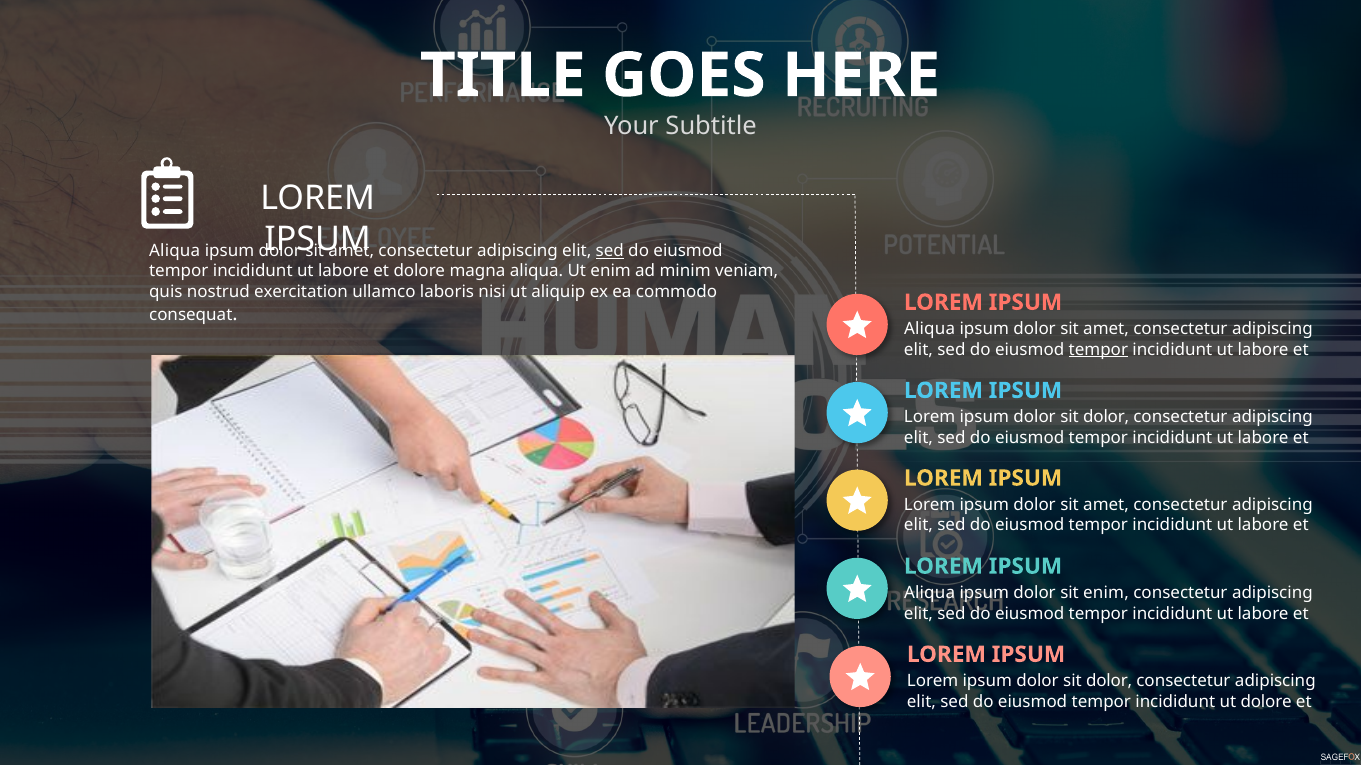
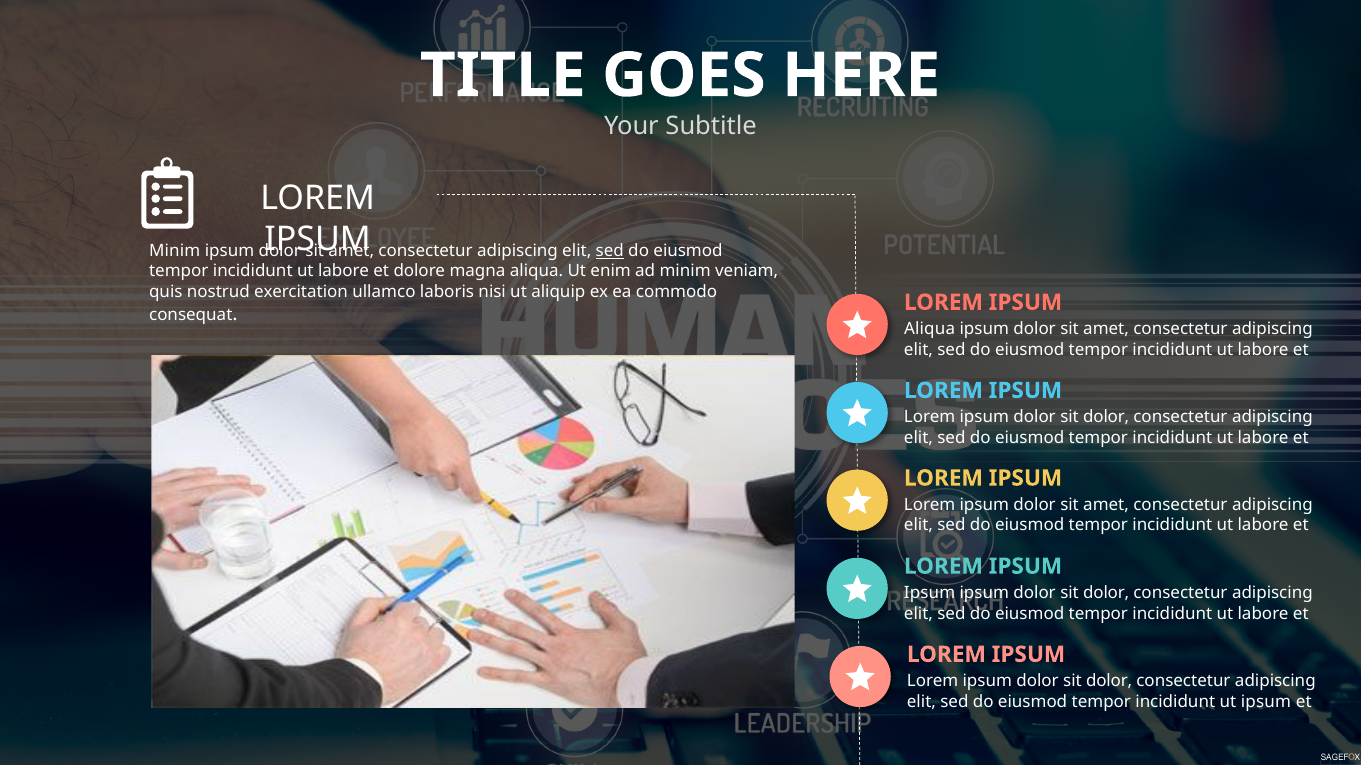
Aliqua: Aliqua -> Minim (175, 251)
tempor underline: present -> none (1098, 350)
Aliqua: Aliqua -> Ipsum (930, 593)
enim: enim -> dolor (1106, 593)
ut dolore: dolore -> ipsum (1266, 702)
